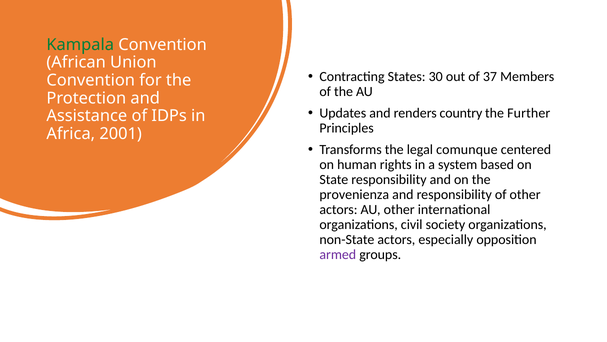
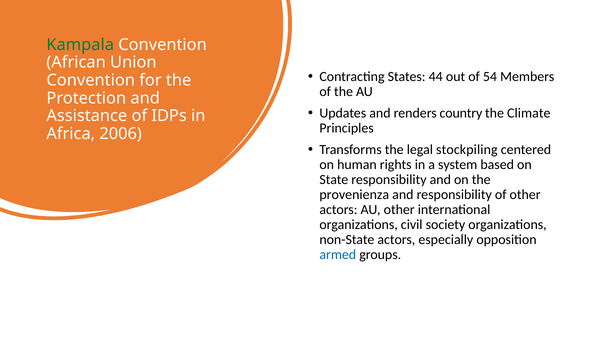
30: 30 -> 44 (436, 77)
37: 37 -> 54 (490, 77)
Further: Further -> Climate (529, 113)
2001: 2001 -> 2006 (121, 134)
comunque: comunque -> stockpiling (467, 149)
armed colour: purple -> blue (338, 254)
